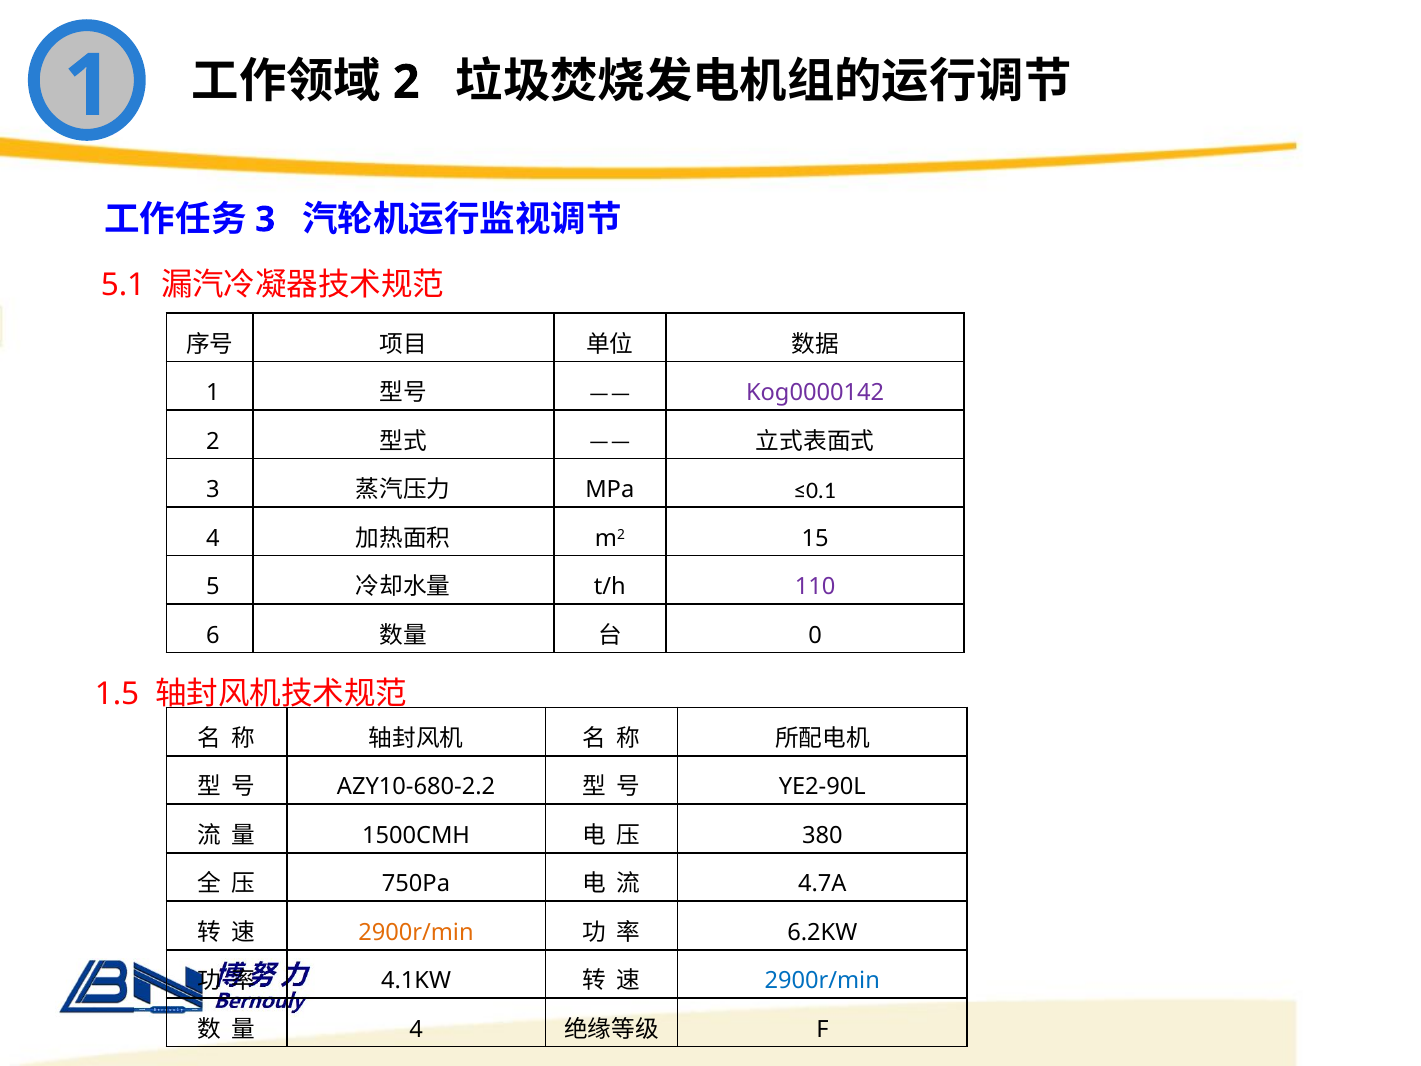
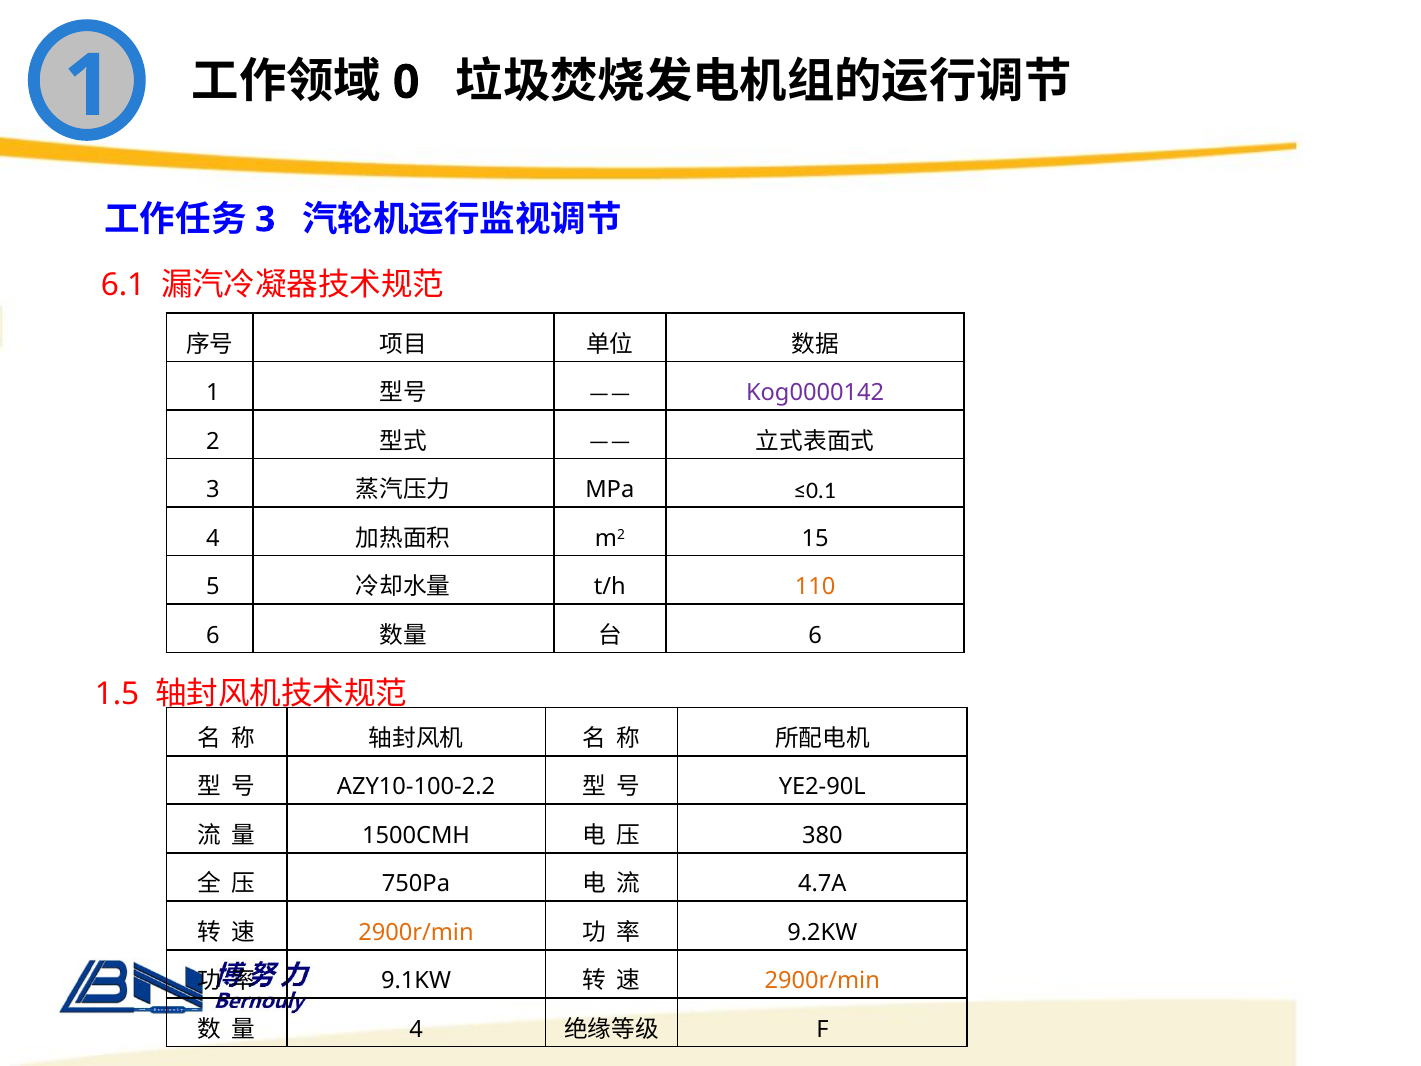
2: 2 -> 0 (406, 82)
5.1: 5.1 -> 6.1 (123, 285)
110 colour: purple -> orange (815, 587)
0: 0 -> 6 (815, 635)
AZY10-680-2.2: AZY10-680-2.2 -> AZY10-100-2.2 (416, 787)
6.2KW: 6.2KW -> 9.2KW (822, 932)
4.1KW: 4.1KW -> 9.1KW (416, 981)
2900r/min colour: blue -> orange (822, 981)
